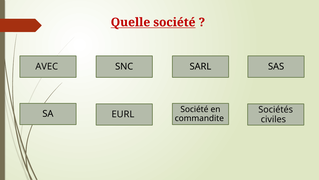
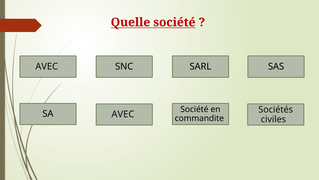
SA EURL: EURL -> AVEC (123, 114)
